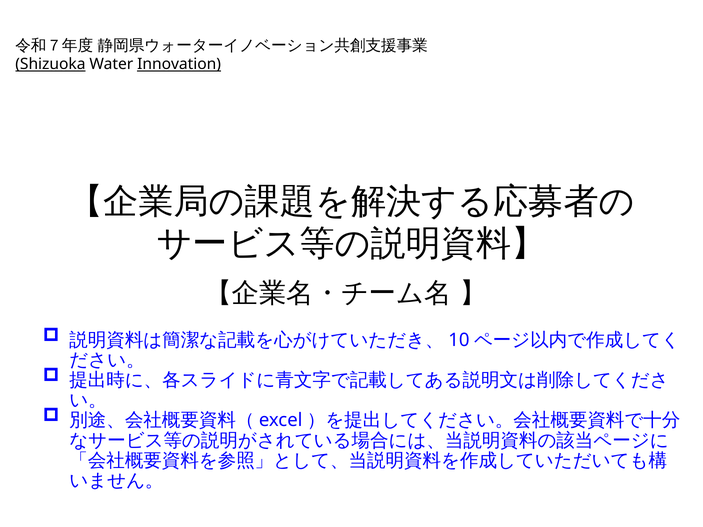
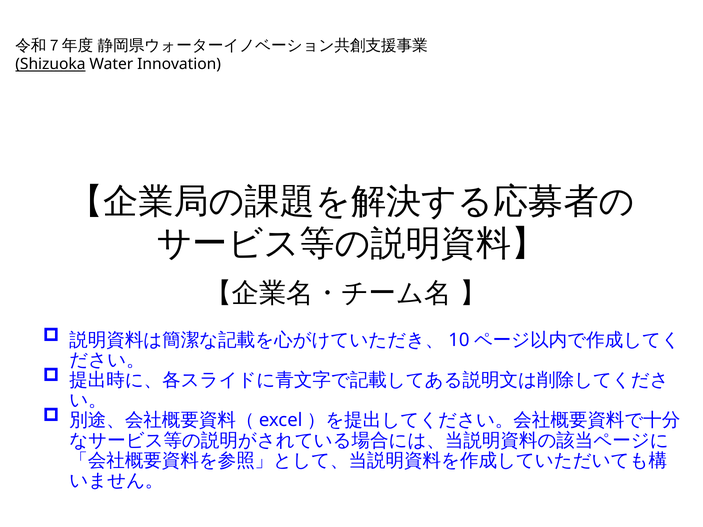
Innovation underline: present -> none (179, 64)
